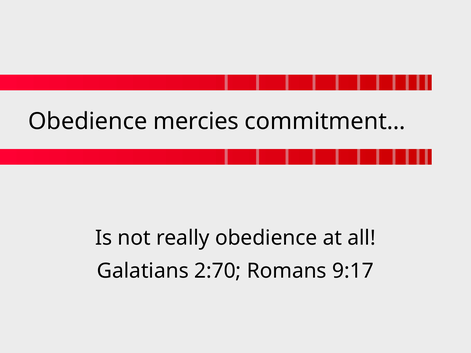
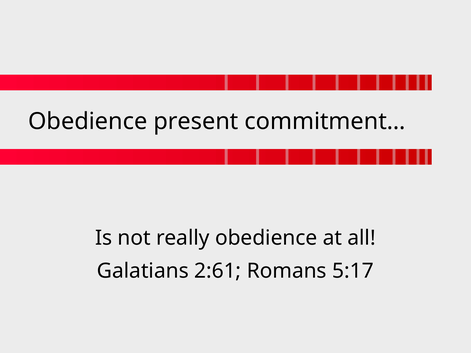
mercies: mercies -> present (196, 121)
2:70: 2:70 -> 2:61 (218, 271)
9:17: 9:17 -> 5:17 (353, 271)
